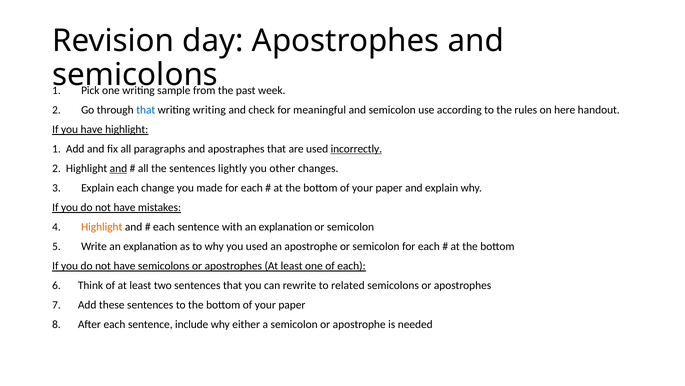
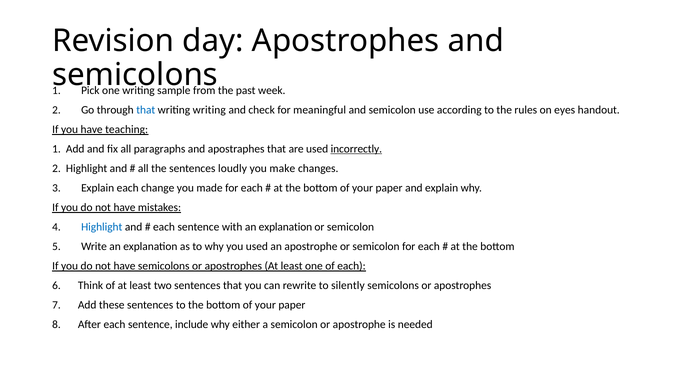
here: here -> eyes (565, 110)
have highlight: highlight -> teaching (127, 129)
and underline: present -> none (118, 168)
lightly: lightly -> loudly (233, 168)
other: other -> make (282, 168)
Highlight colour: orange -> blue (102, 226)
related: related -> silently (348, 285)
